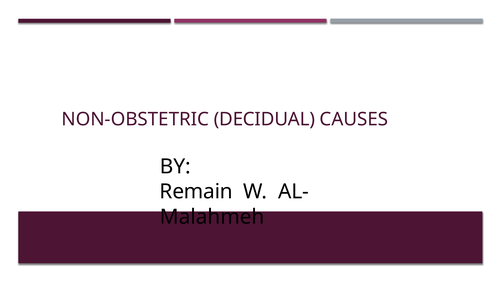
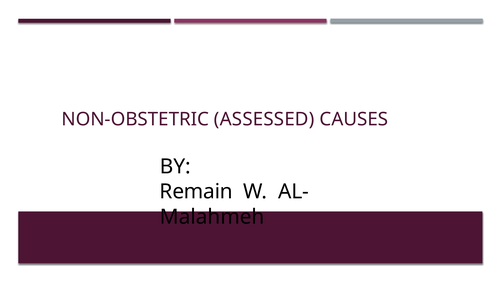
DECIDUAL: DECIDUAL -> ASSESSED (264, 119)
